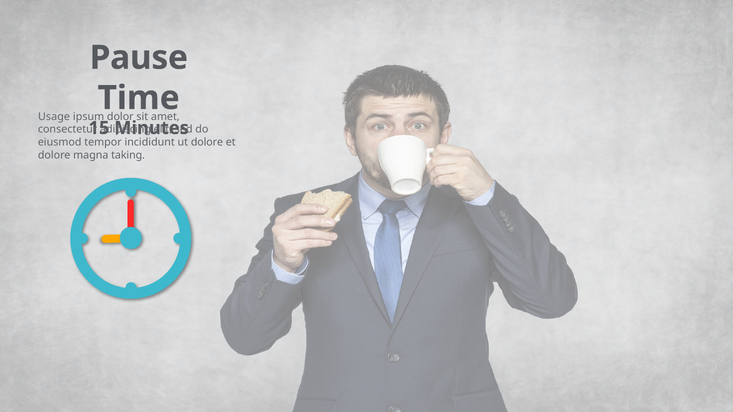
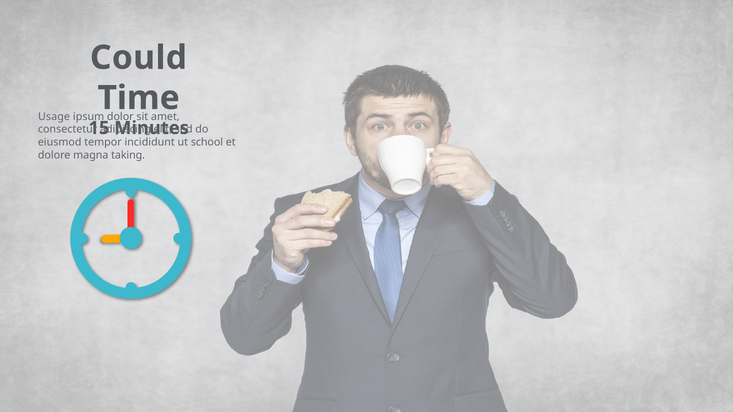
Pause: Pause -> Could (138, 58)
dolore: dolore -> school (207, 142)
